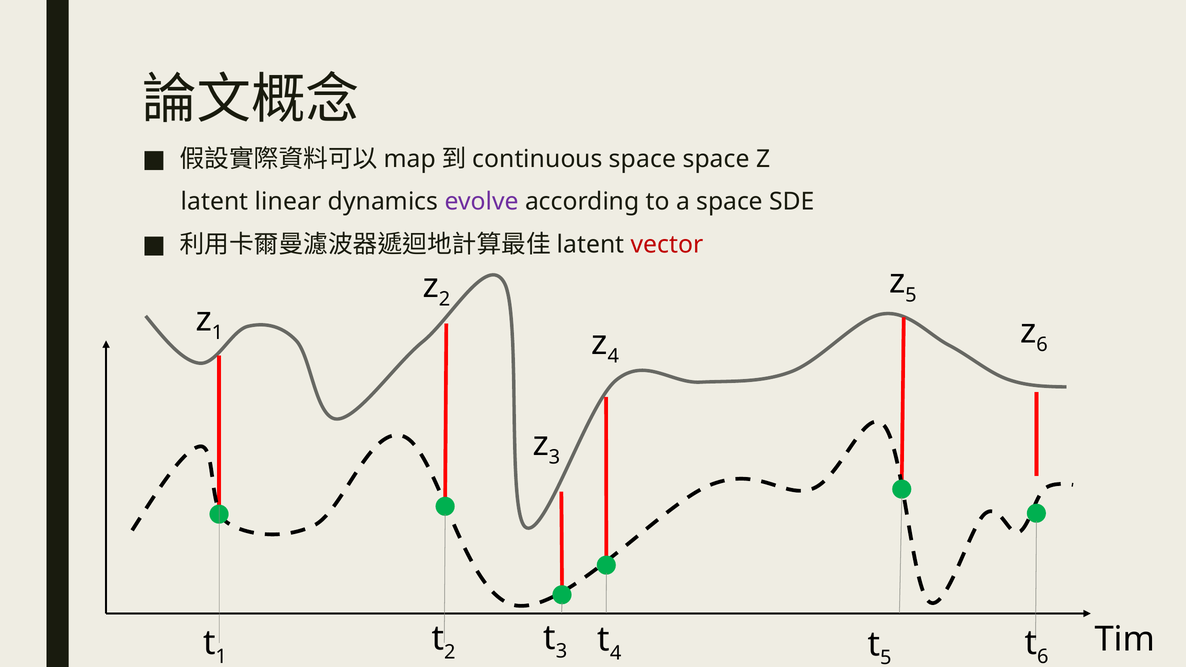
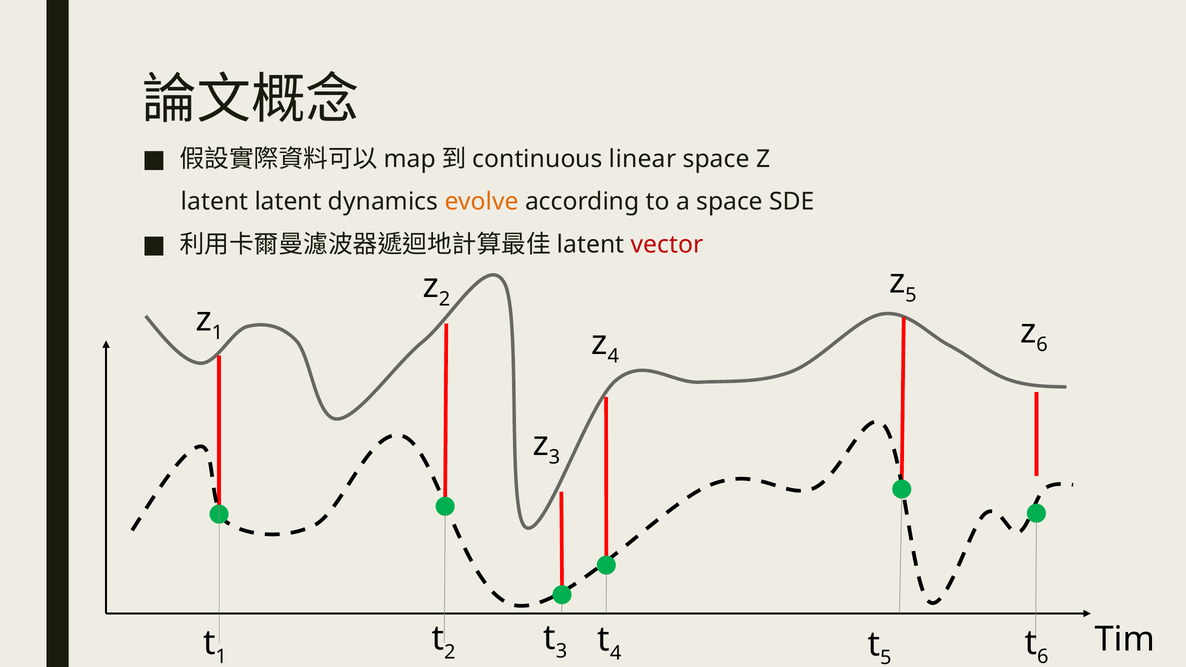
space: space -> linear (643, 159)
latent linear: linear -> latent (288, 202)
evolve colour: purple -> orange (482, 202)
